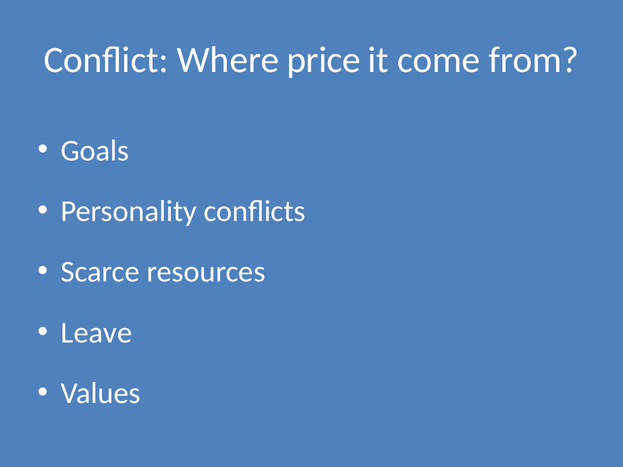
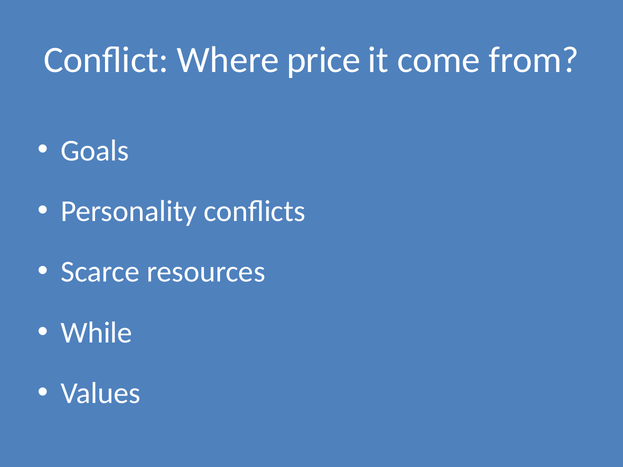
Leave: Leave -> While (97, 333)
